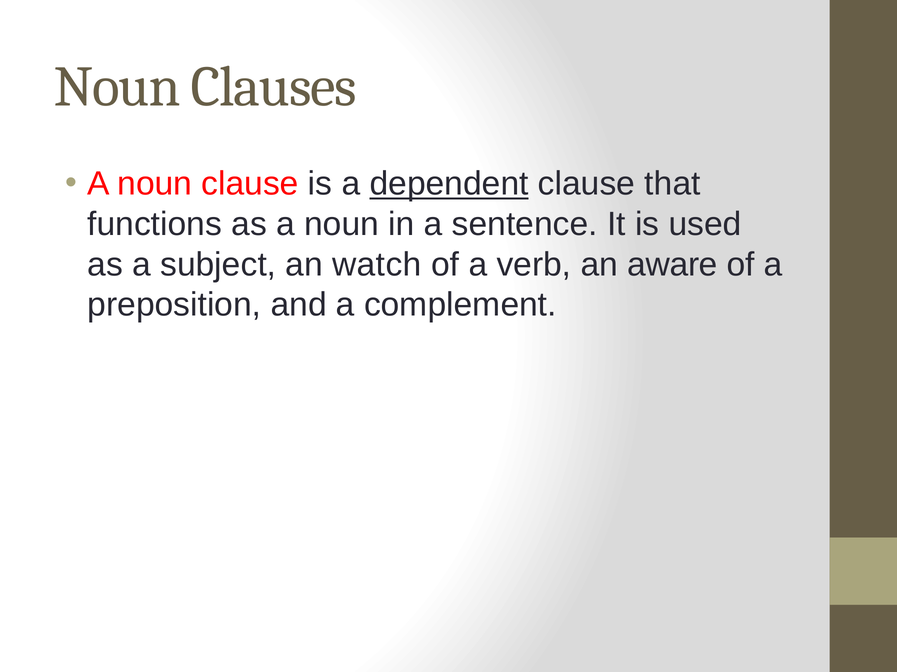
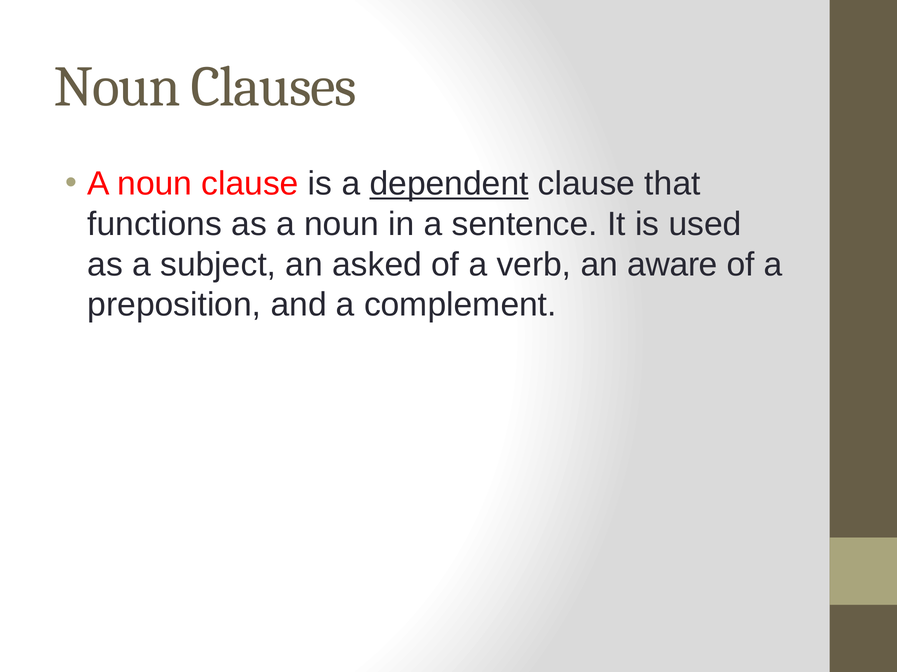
watch: watch -> asked (377, 265)
